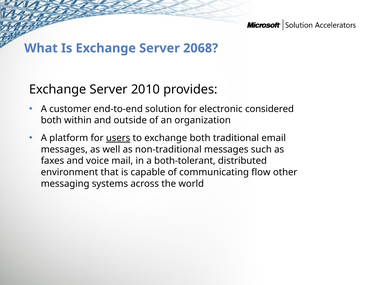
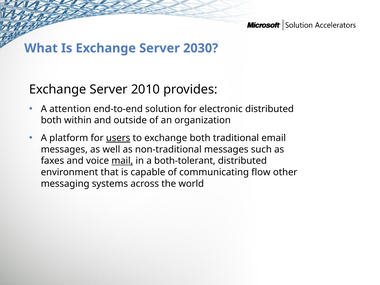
2068: 2068 -> 2030 (201, 48)
customer: customer -> attention (70, 109)
electronic considered: considered -> distributed (269, 109)
mail underline: none -> present (122, 161)
